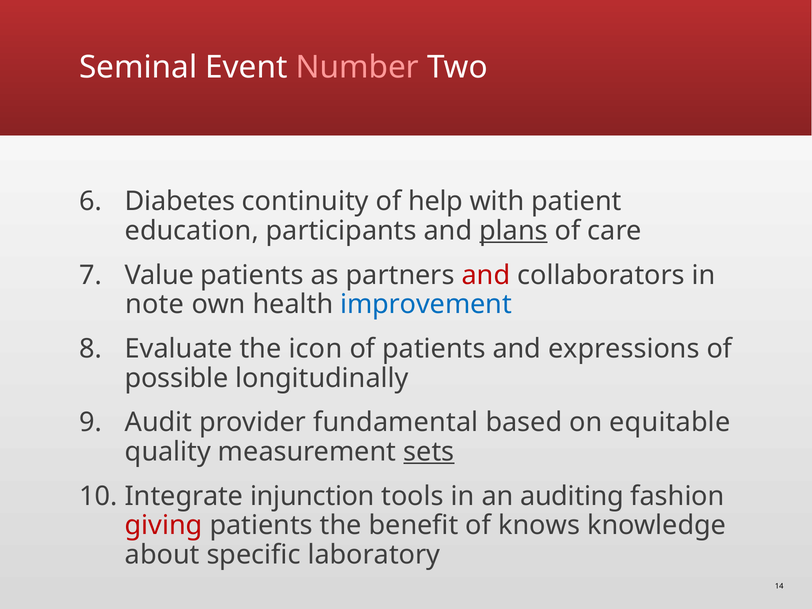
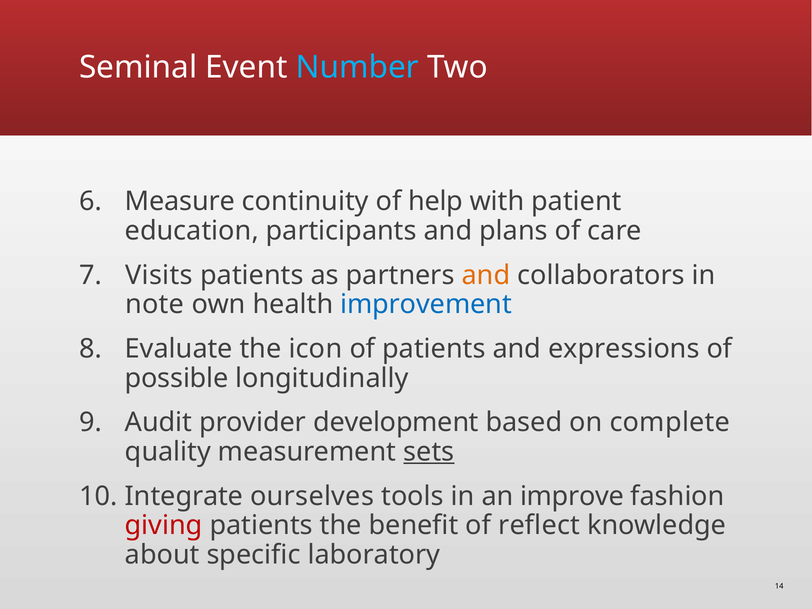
Number colour: pink -> light blue (357, 67)
Diabetes: Diabetes -> Measure (180, 202)
plans underline: present -> none (513, 231)
Value: Value -> Visits (159, 275)
and colour: red -> orange (486, 275)
fundamental: fundamental -> development (396, 423)
equitable: equitable -> complete (670, 423)
injunction: injunction -> ourselves (312, 496)
auditing: auditing -> improve (572, 496)
knows: knows -> reflect (539, 525)
